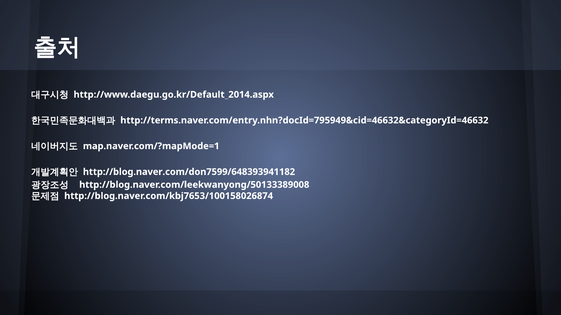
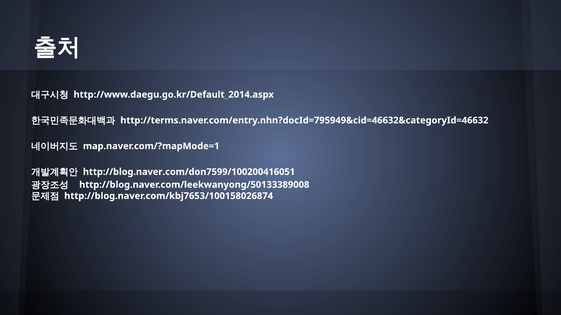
http://blog.naver.com/don7599/648393941182: http://blog.naver.com/don7599/648393941182 -> http://blog.naver.com/don7599/100200416051 (189, 172)
